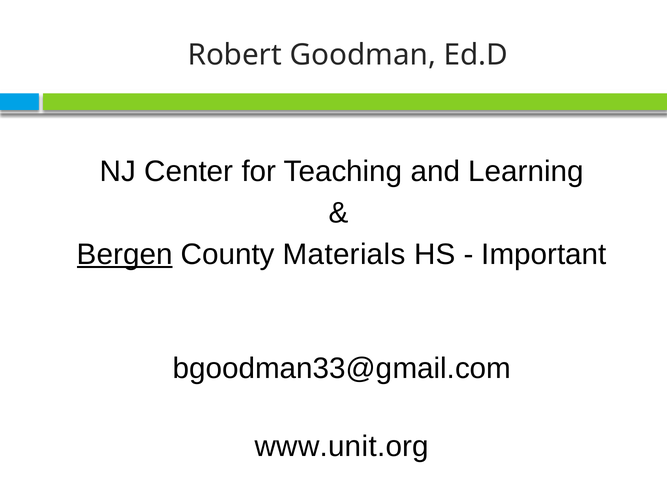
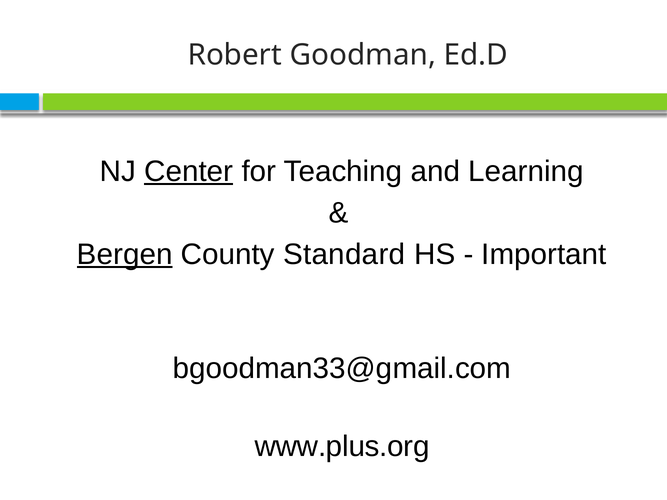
Center underline: none -> present (189, 171)
Materials: Materials -> Standard (344, 254)
www.unit.org: www.unit.org -> www.plus.org (342, 447)
